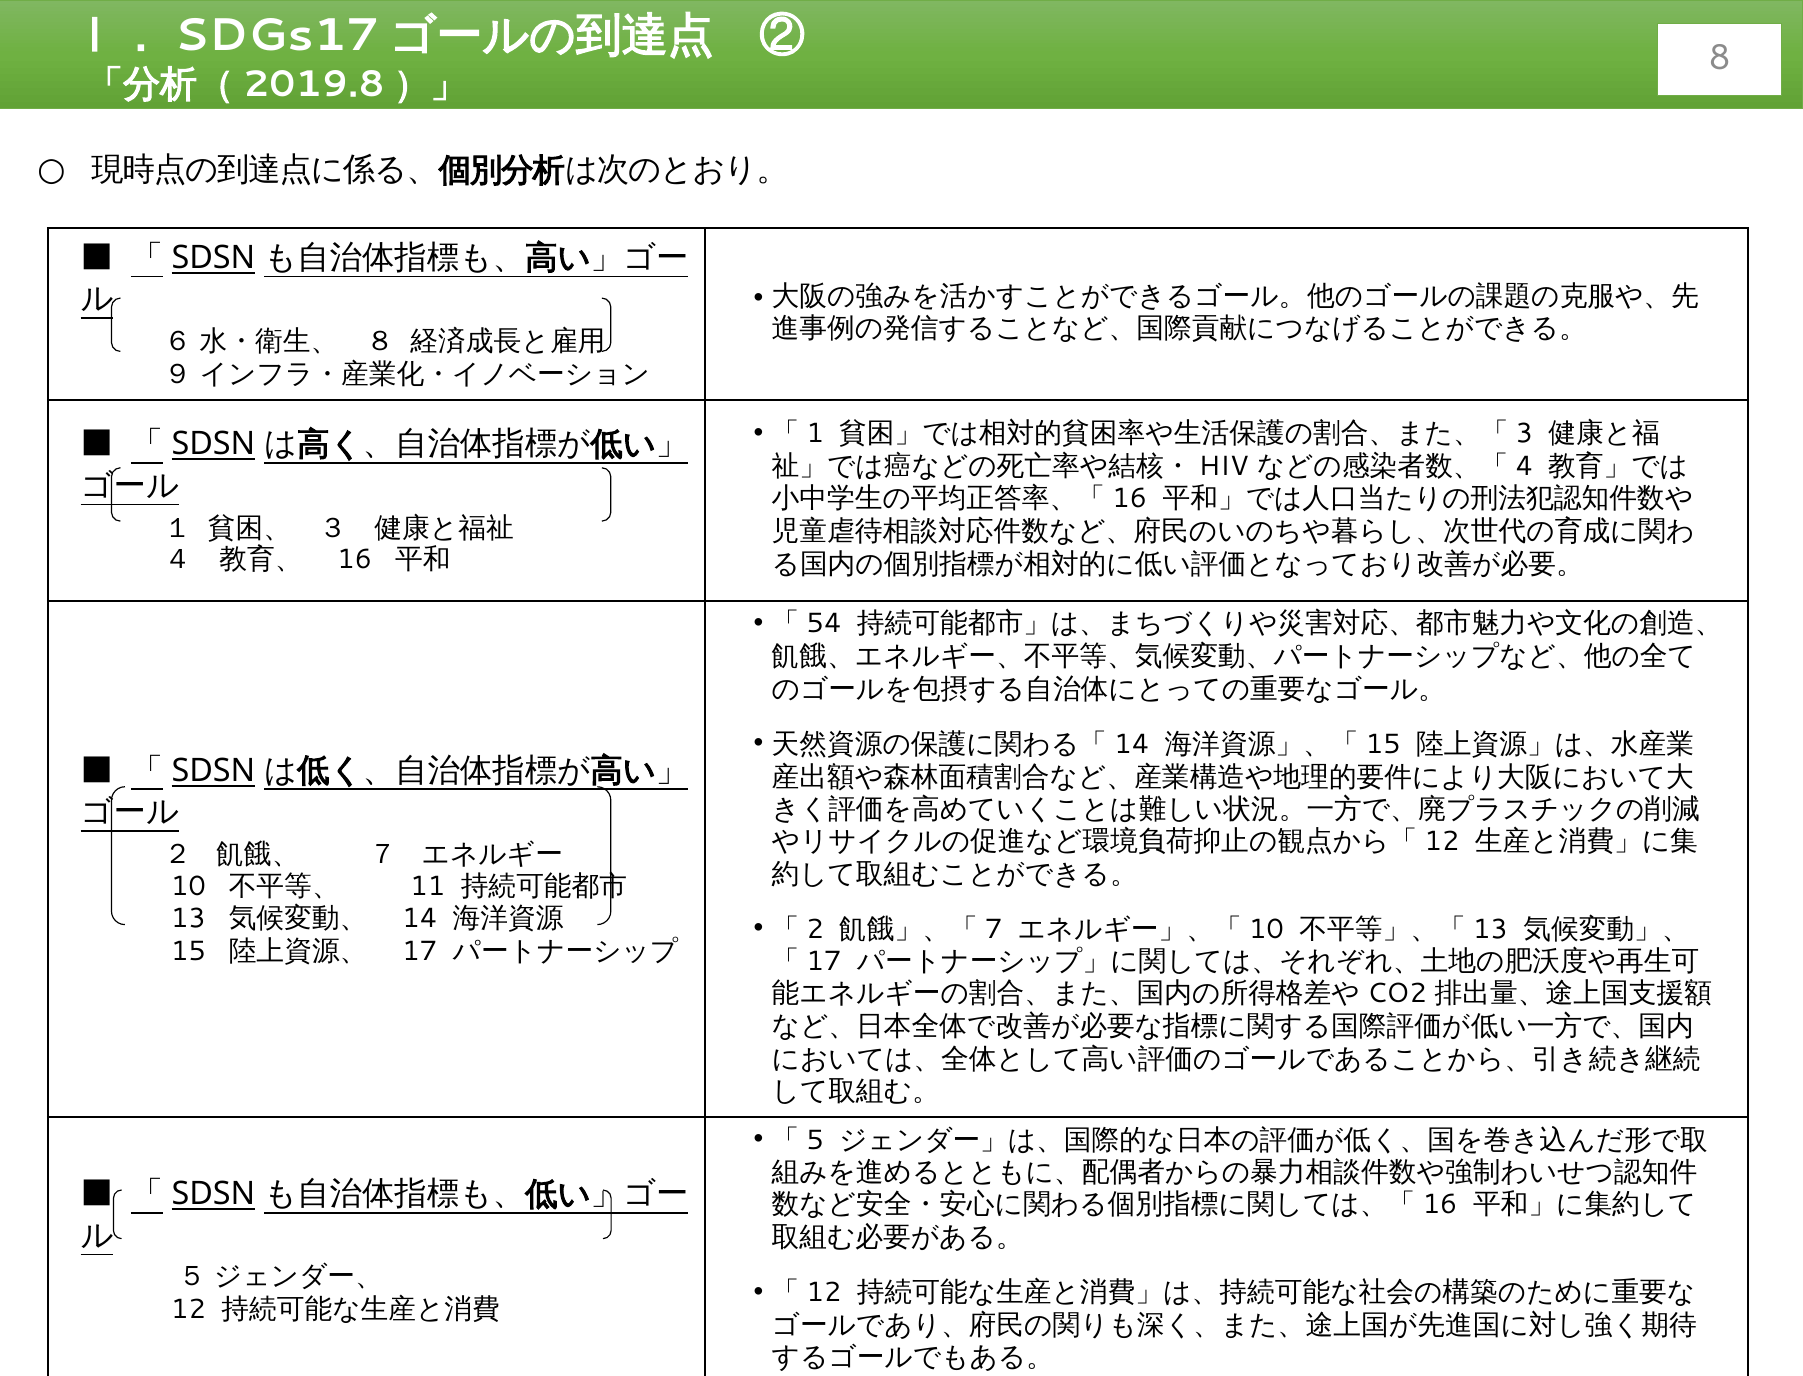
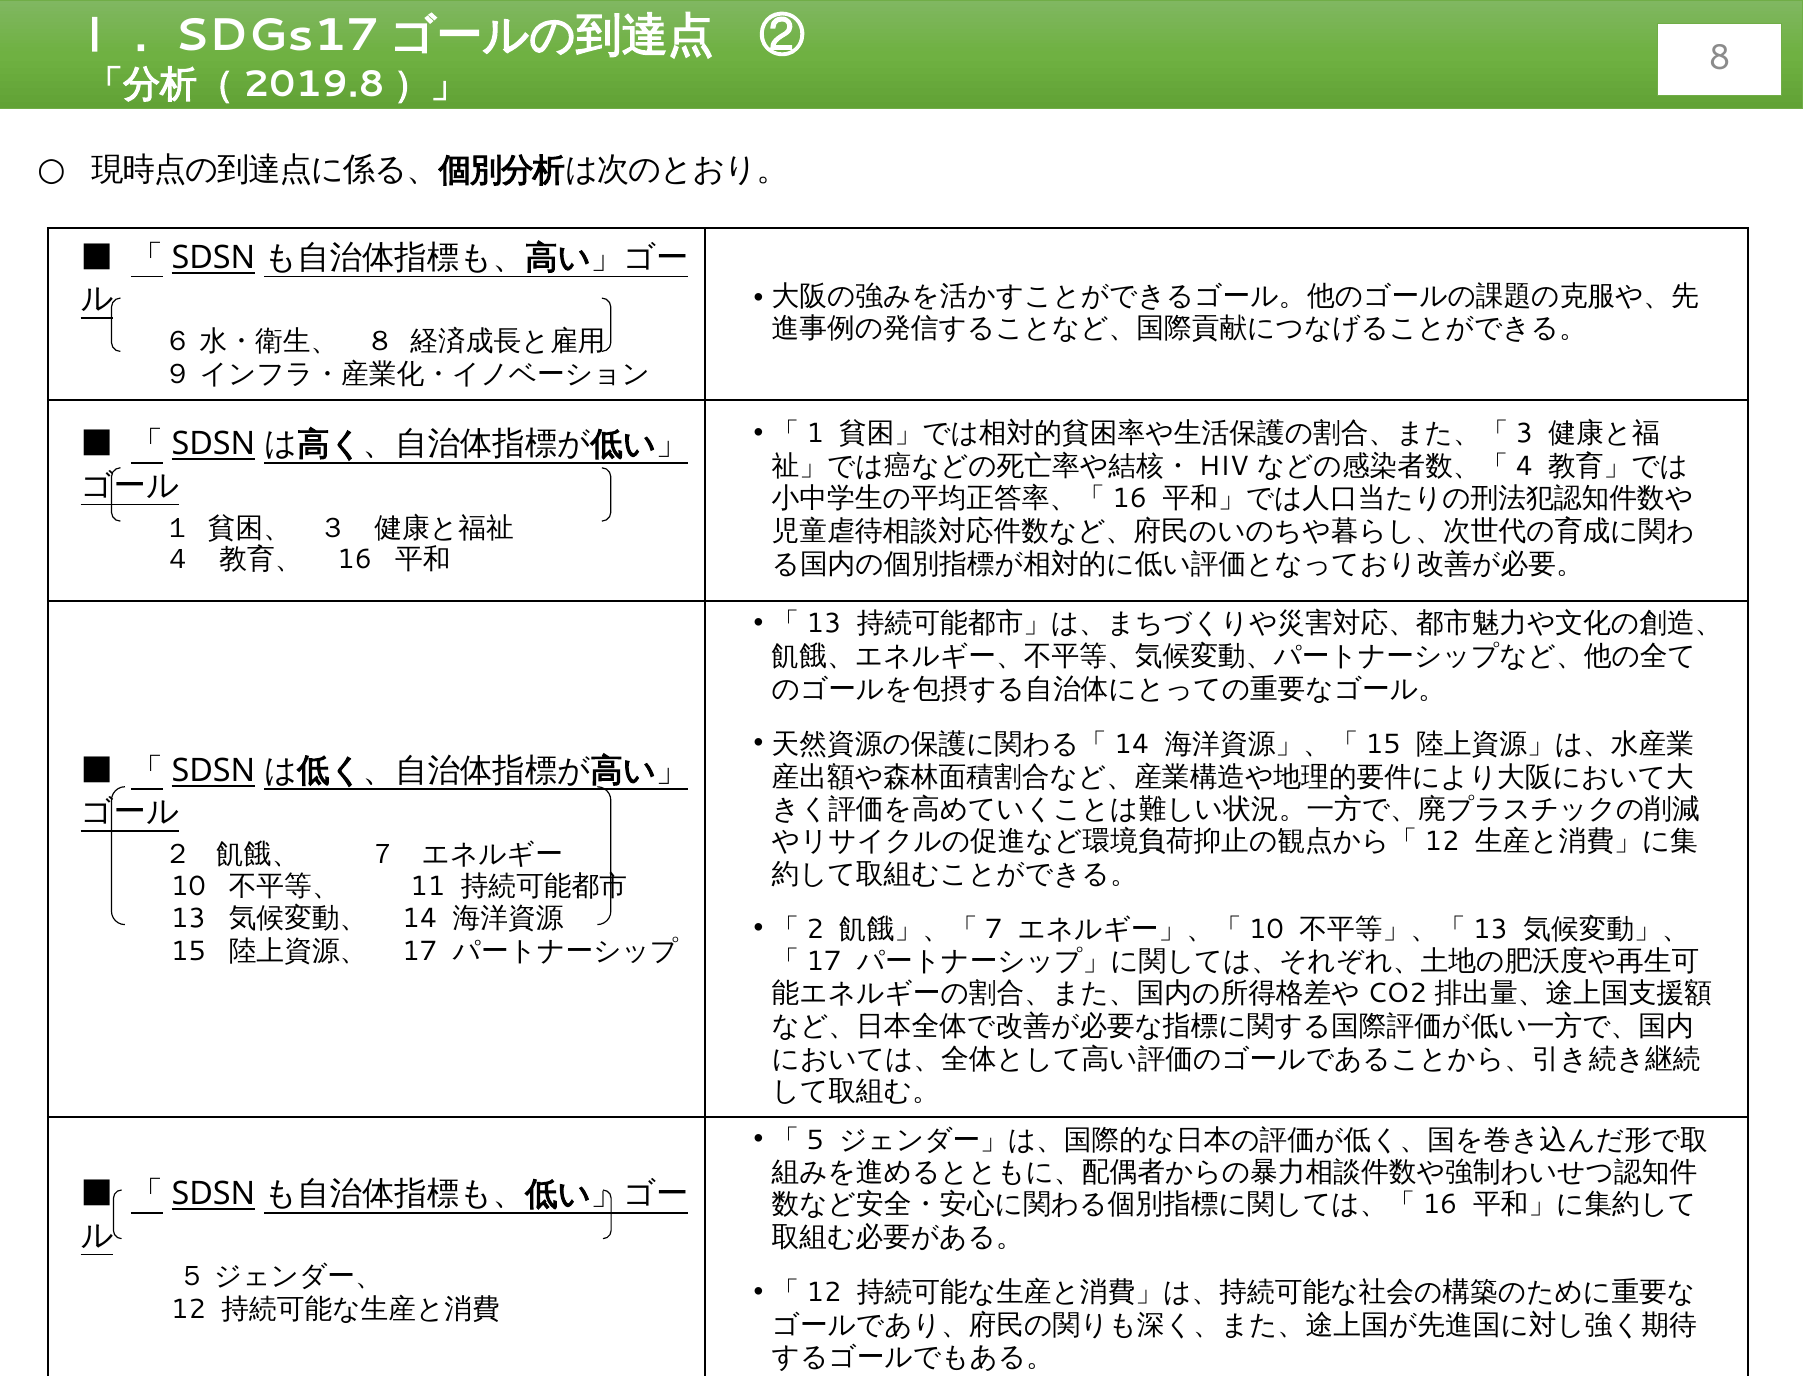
54: 54 -> 13 (824, 624)
